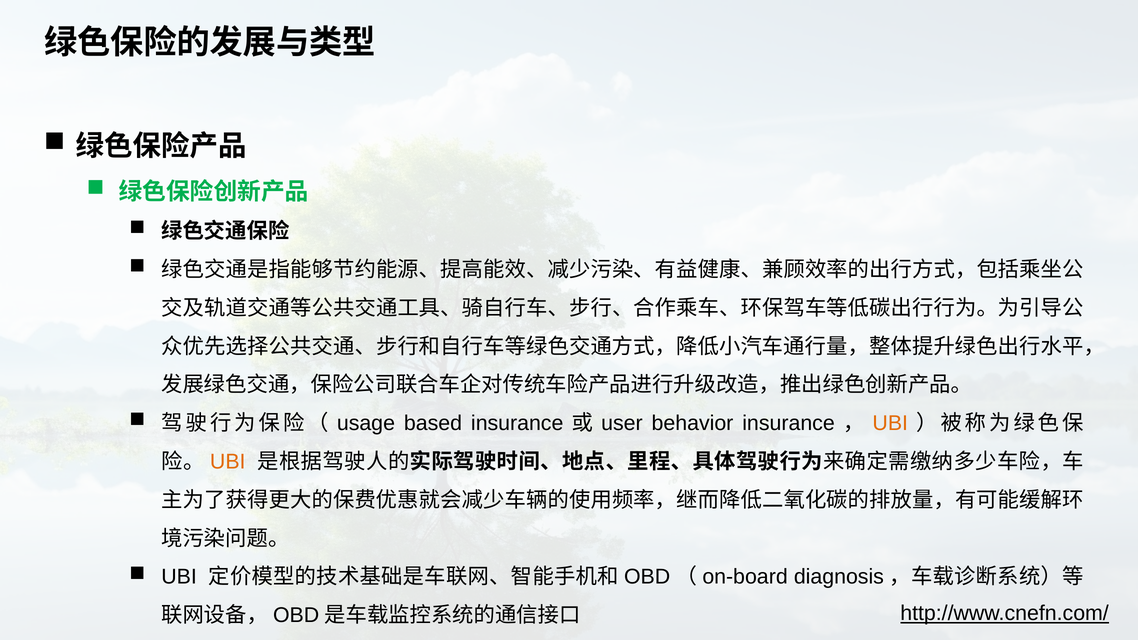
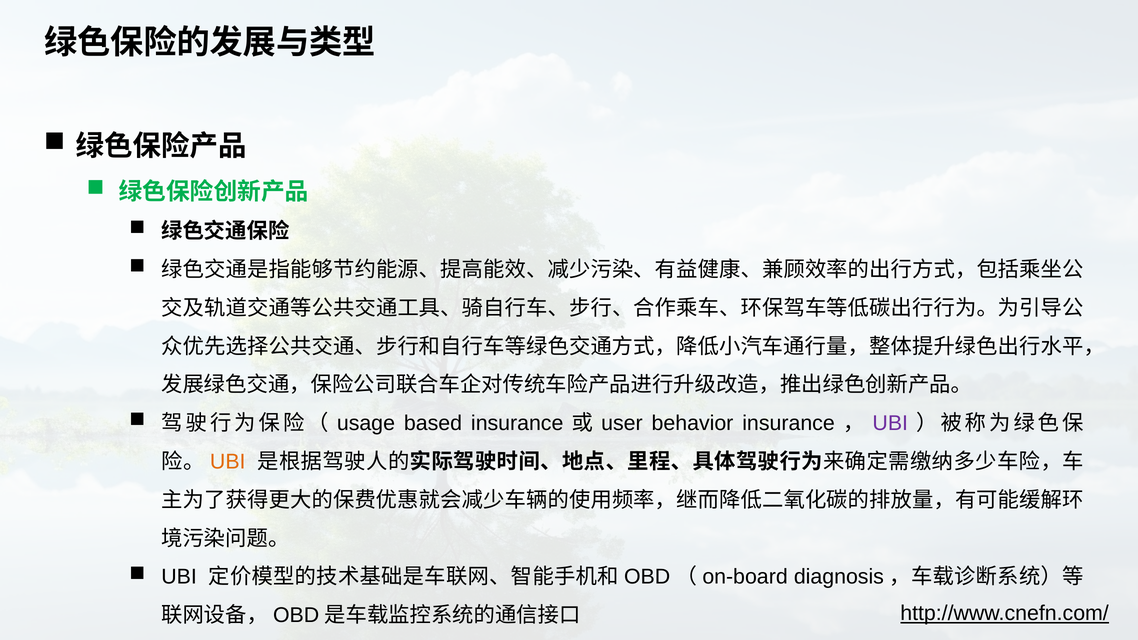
UBI colour: orange -> purple (890, 423)
